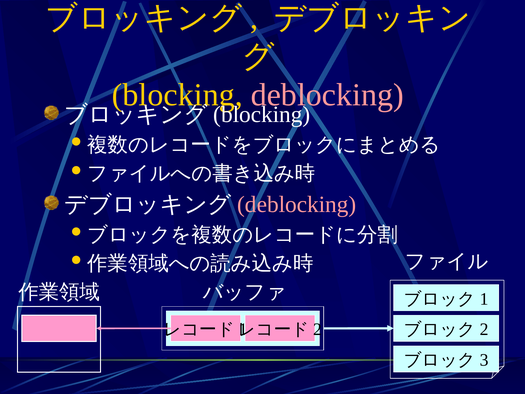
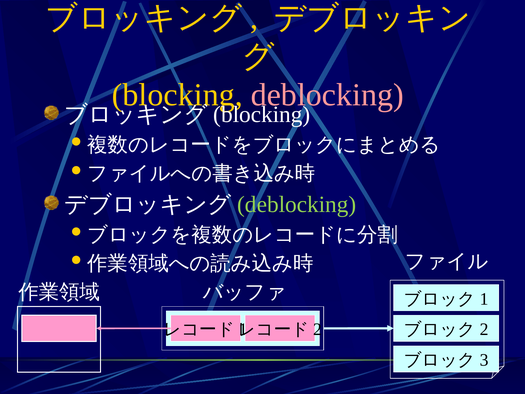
deblocking colour: pink -> light green (297, 204)
